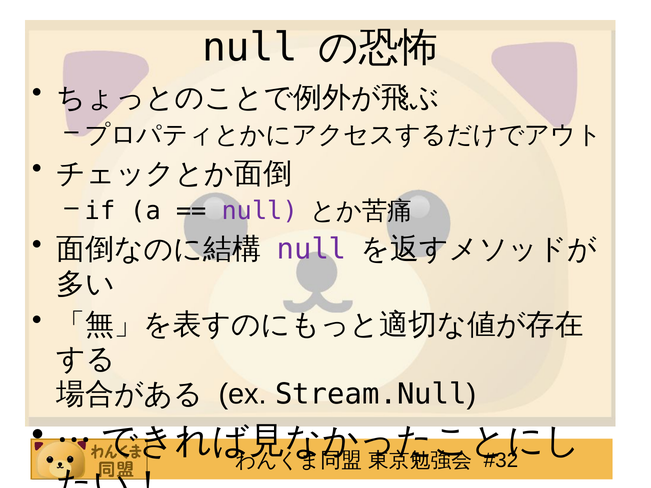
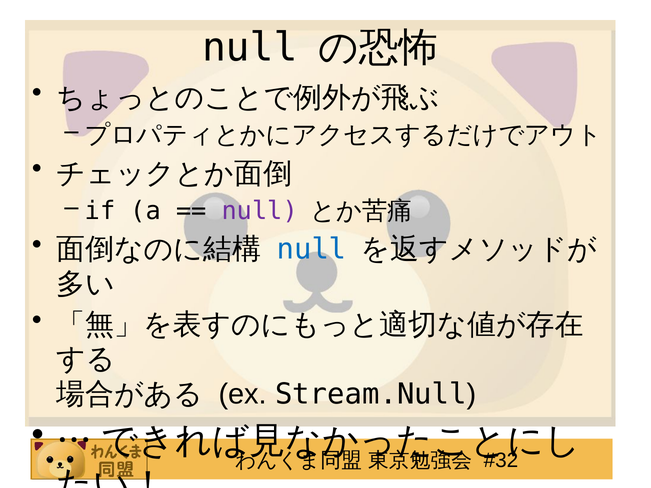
null colour: purple -> blue (312, 250)
